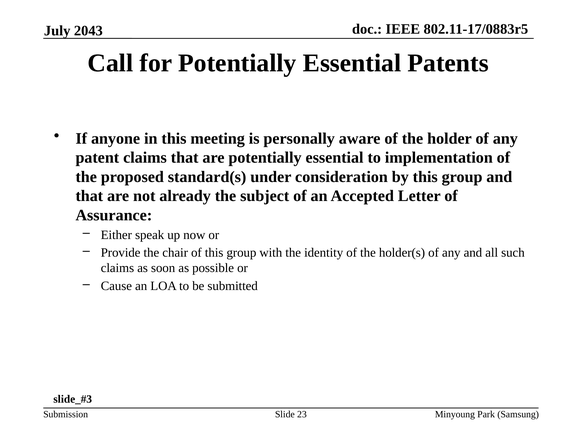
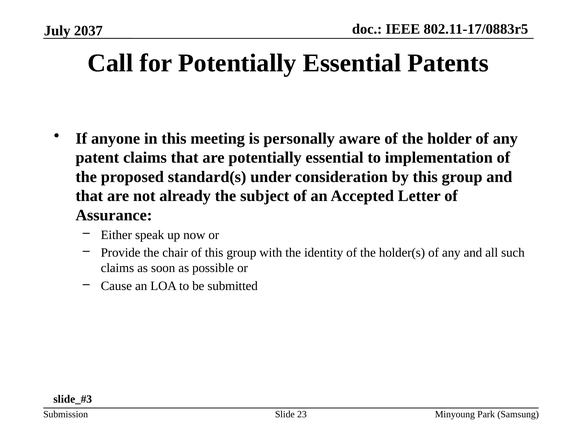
2043: 2043 -> 2037 (88, 31)
